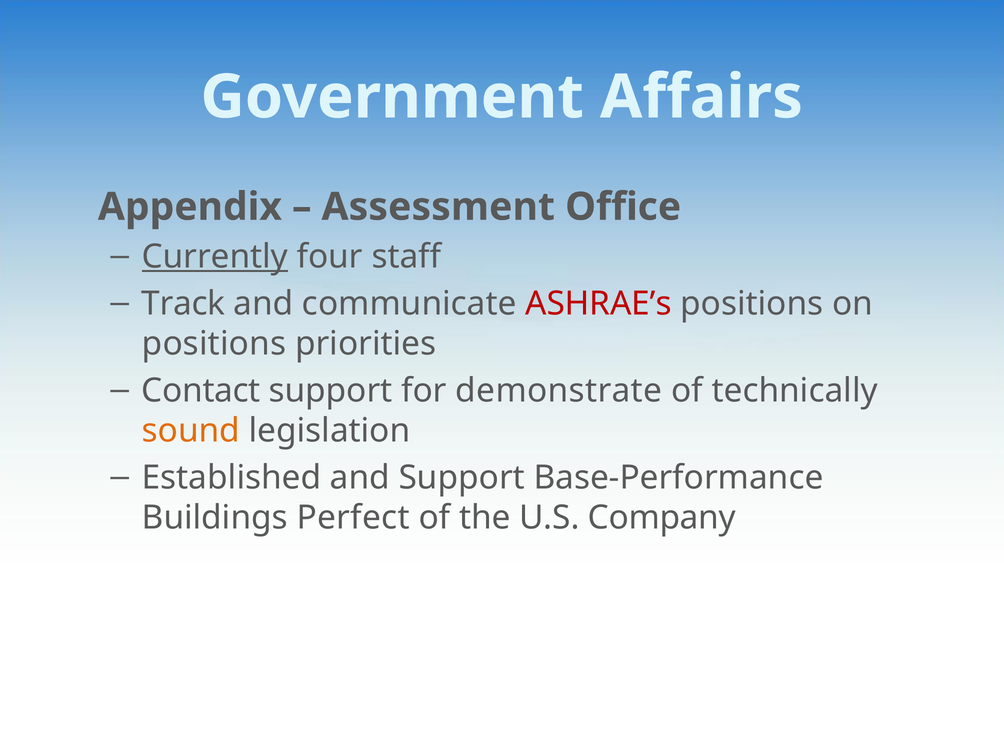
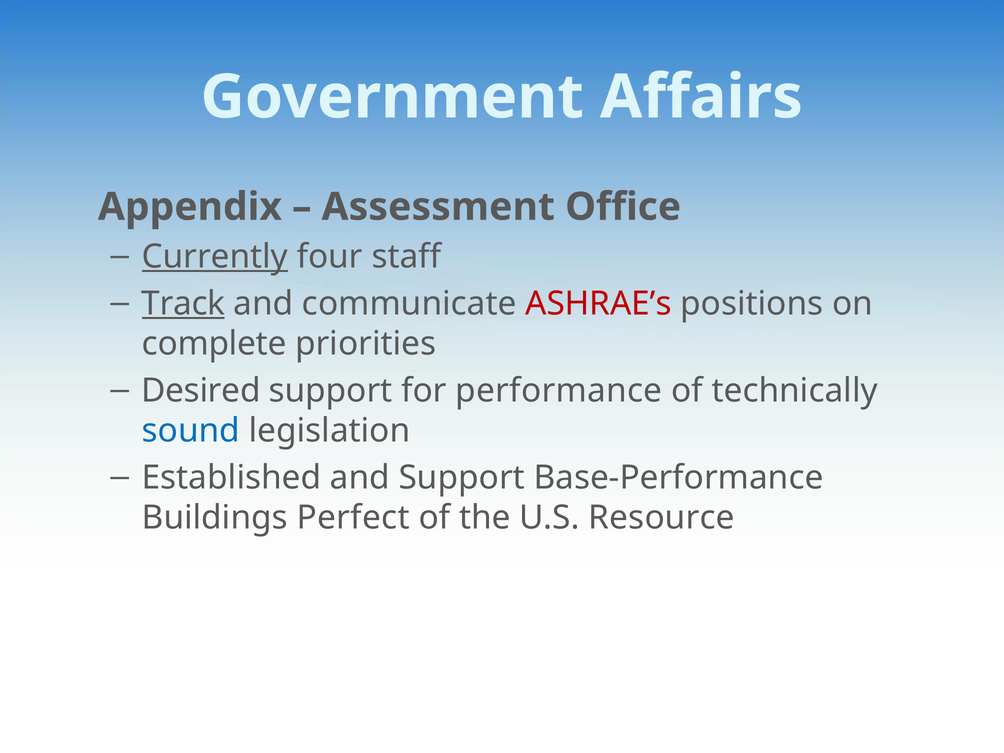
Track underline: none -> present (183, 304)
positions: positions -> complete (214, 344)
Contact: Contact -> Desired (201, 391)
demonstrate: demonstrate -> performance (559, 391)
sound colour: orange -> blue (191, 431)
Company: Company -> Resource (662, 518)
